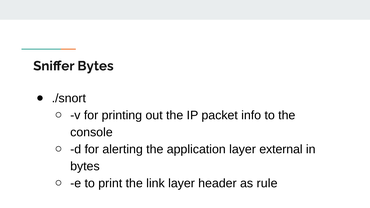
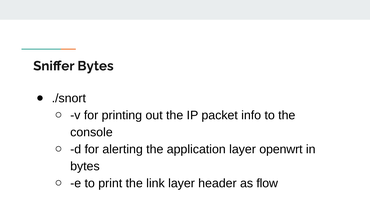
external: external -> openwrt (281, 149)
rule: rule -> flow (267, 183)
